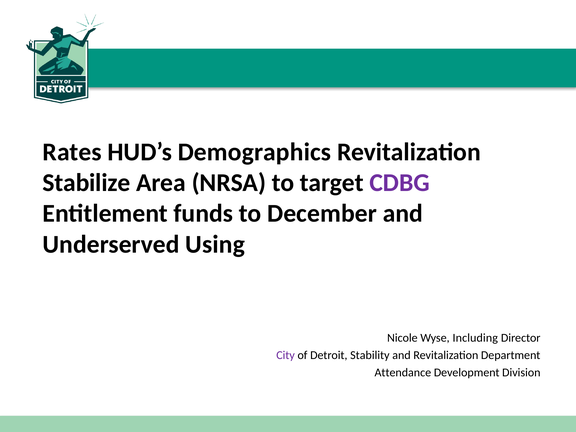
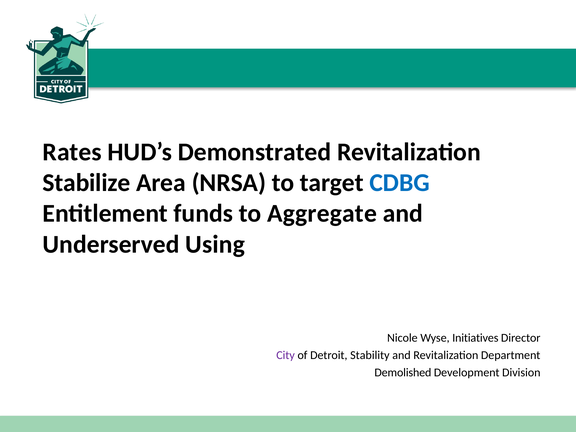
Demographics: Demographics -> Demonstrated (254, 152)
CDBG colour: purple -> blue (400, 183)
December: December -> Aggregate (322, 213)
Including: Including -> Initiatives (475, 338)
Attendance: Attendance -> Demolished (403, 373)
